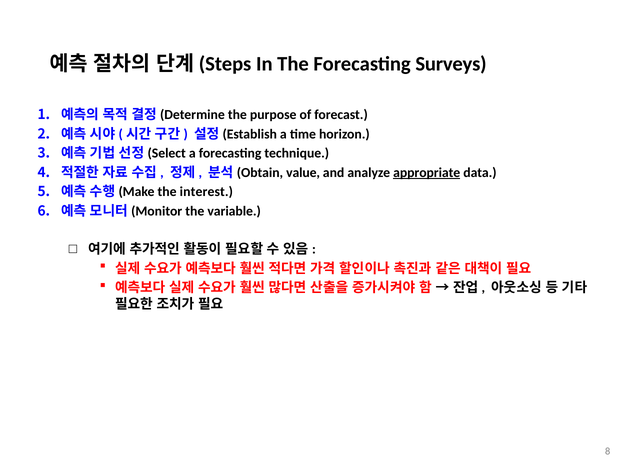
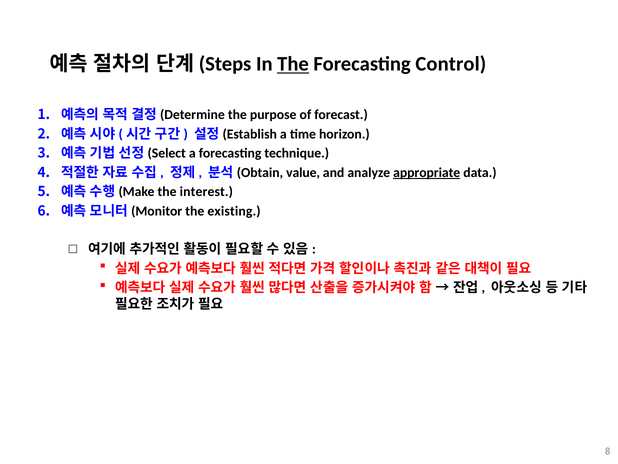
The underline: none -> present (293, 64)
Surveys: Surveys -> Control (451, 64)
variable: variable -> existing (234, 211)
